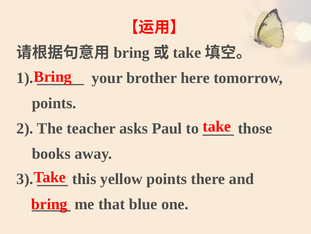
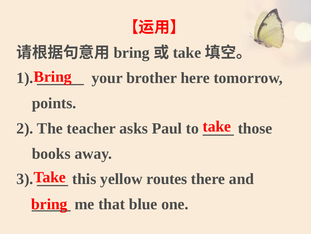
yellow points: points -> routes (167, 178)
